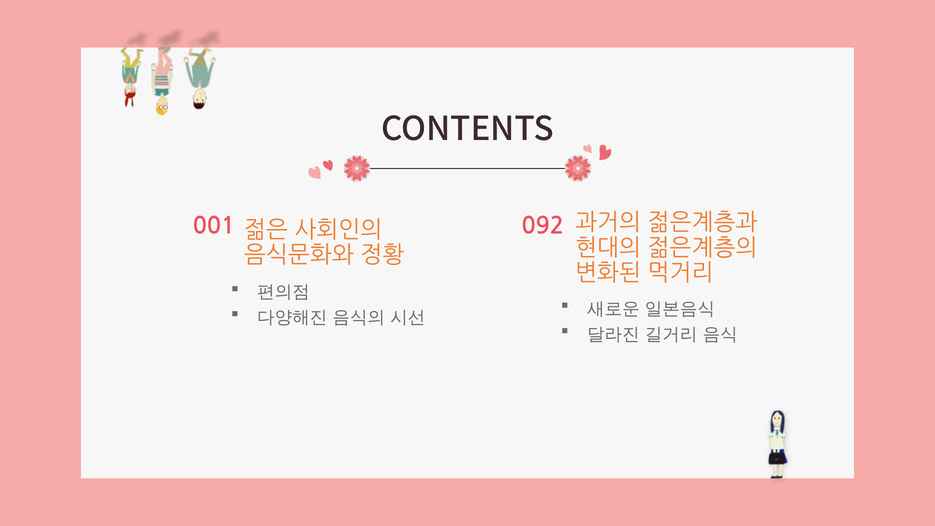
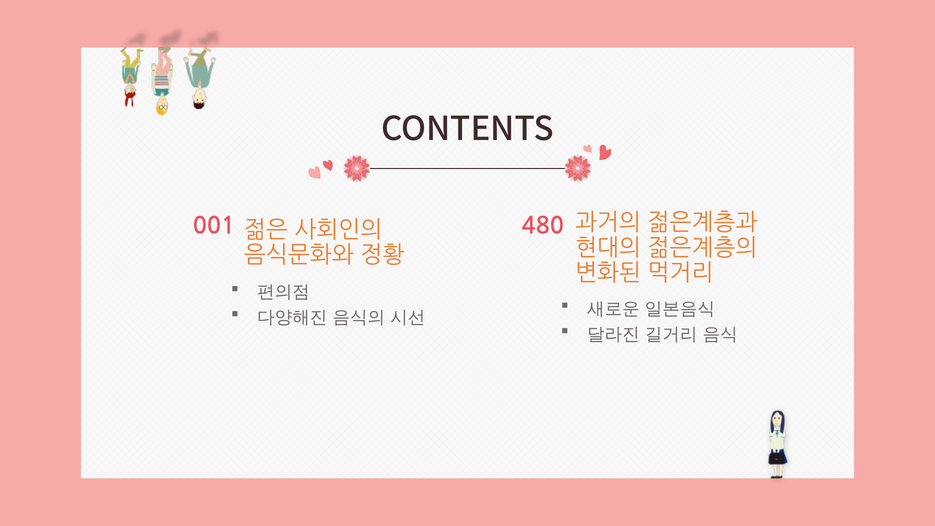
092: 092 -> 480 (543, 226)
